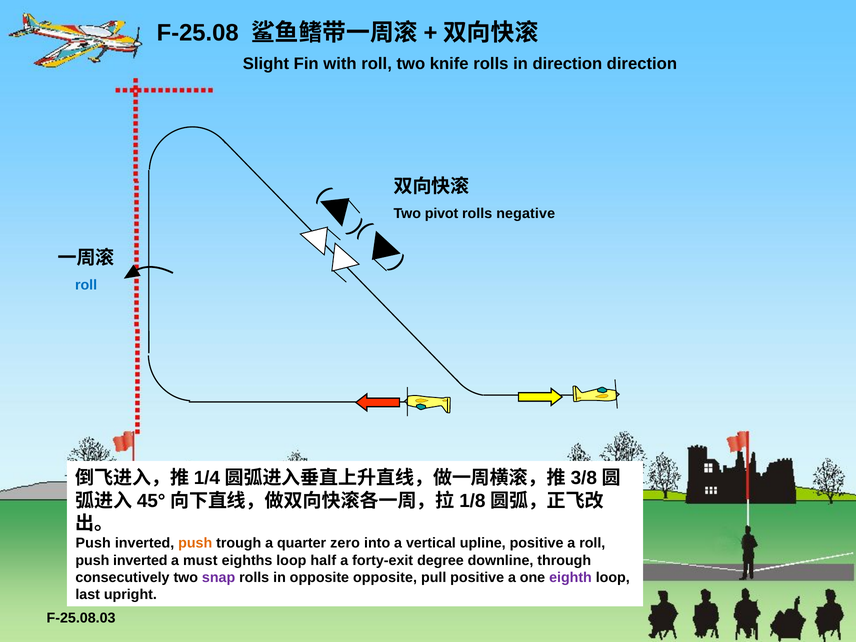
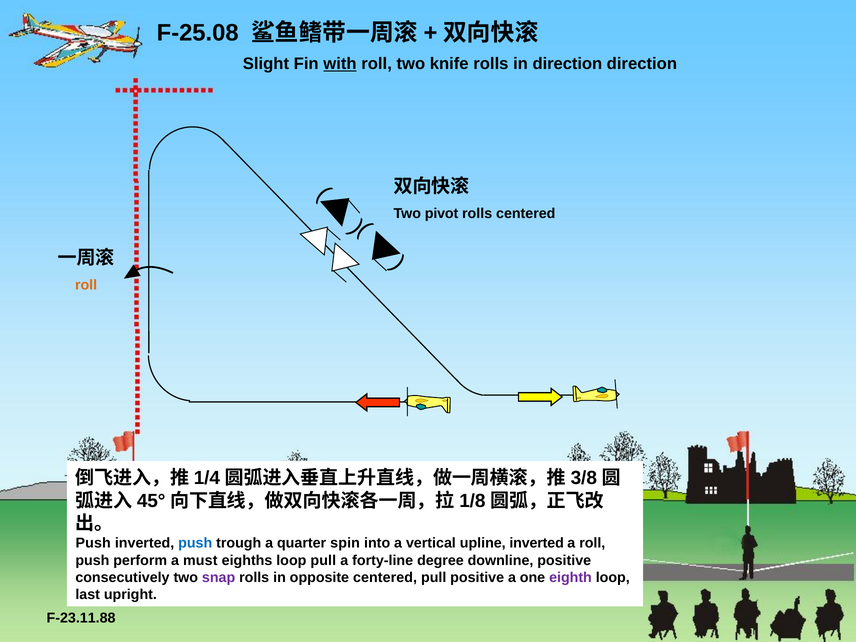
with underline: none -> present (340, 64)
rolls negative: negative -> centered (526, 213)
roll colour: blue -> orange (86, 285)
push colour: orange -> blue (195, 543)
zero: zero -> spin (345, 543)
upline positive: positive -> inverted (537, 543)
inverted: inverted -> perform (140, 560)
loop half: half -> pull (323, 560)
forty-exit: forty-exit -> forty-line (383, 560)
downline through: through -> positive (564, 560)
opposite opposite: opposite -> centered (385, 577)
F-25.08.03: F-25.08.03 -> F-23.11.88 (81, 618)
